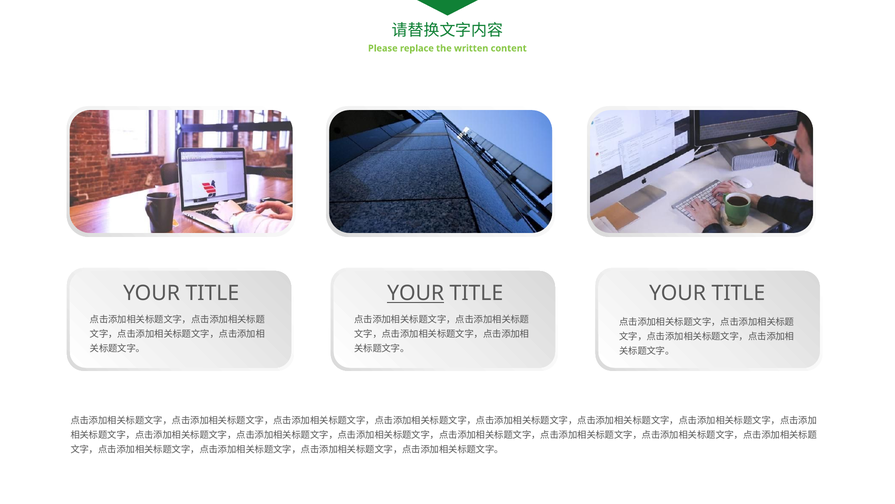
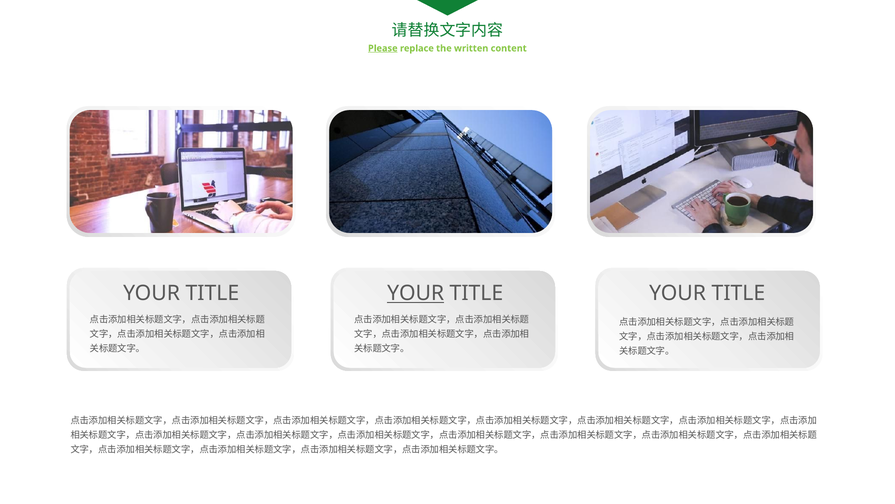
Please underline: none -> present (383, 48)
